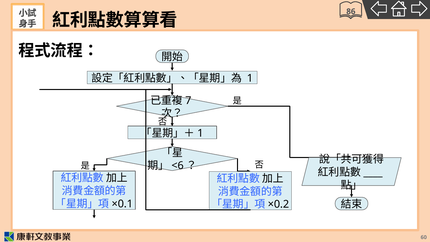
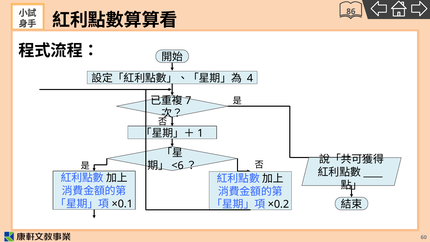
1: 1 -> 4 (250, 78)
